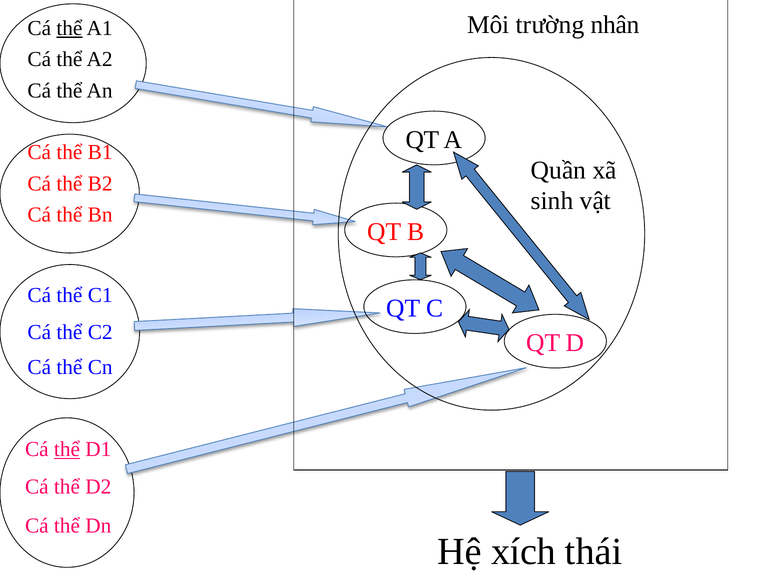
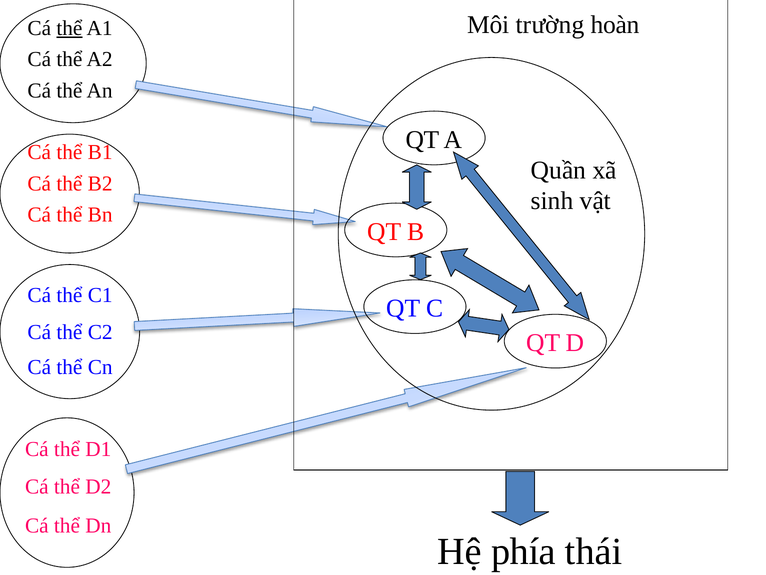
nhân: nhân -> hoàn (615, 25)
thể underline: present -> none (67, 449)
xích: xích -> phía (524, 551)
